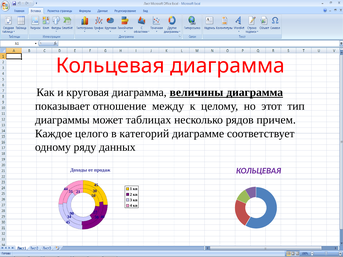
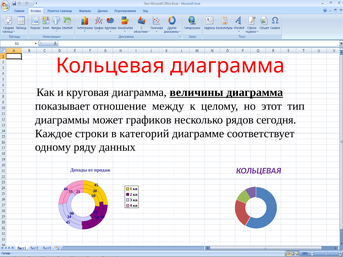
таблицах: таблицах -> графиков (149, 120)
причем: причем -> сегодня (276, 120)
целого: целого -> строки (92, 134)
